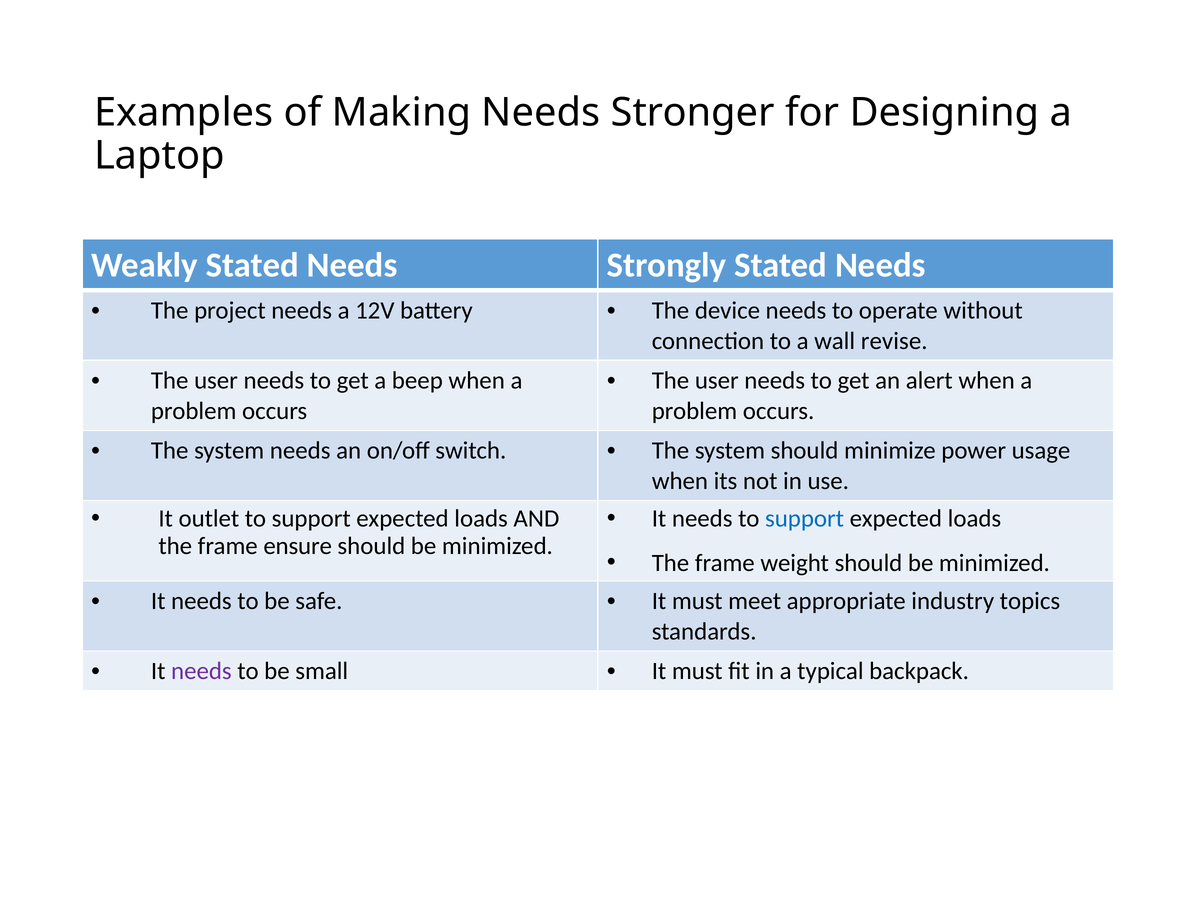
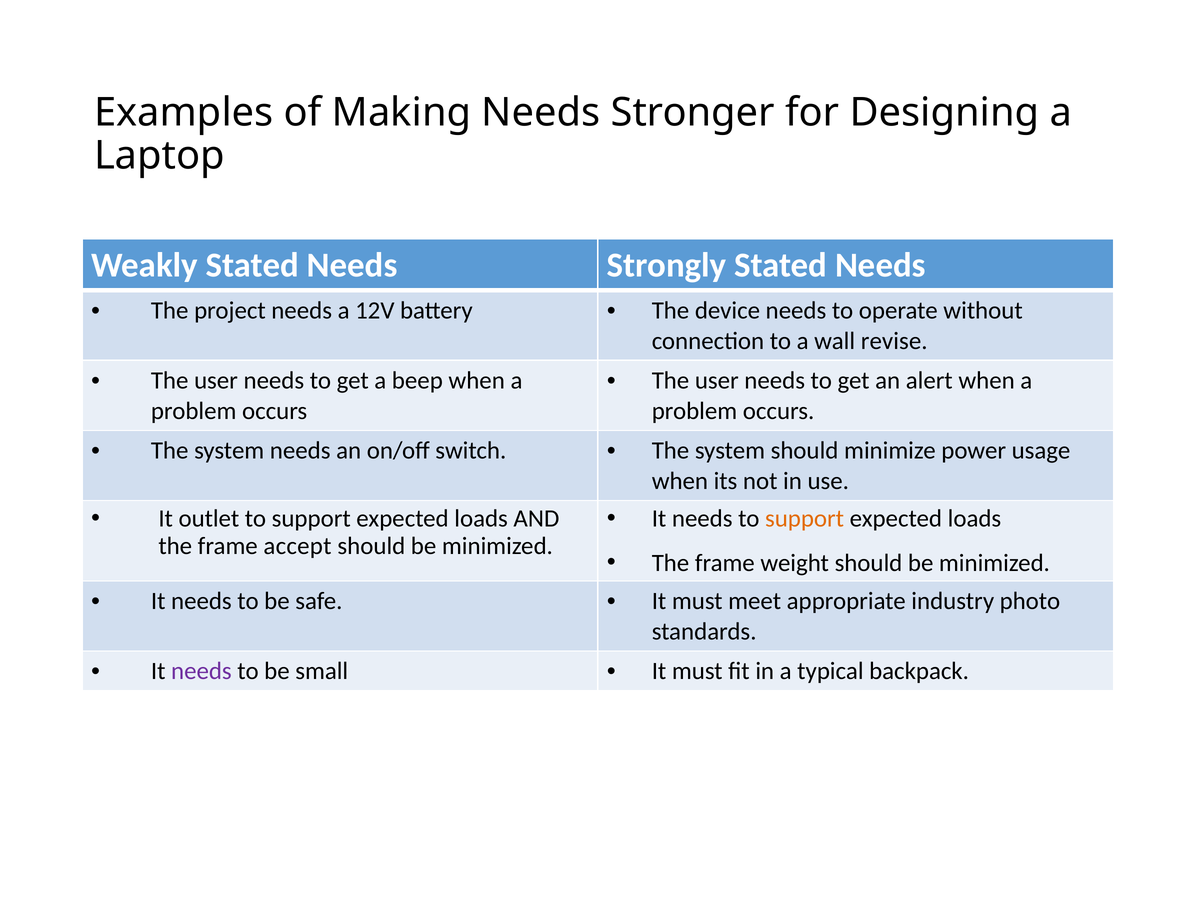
support colour: blue -> orange (805, 519)
ensure: ensure -> accept (297, 546)
topics: topics -> photo (1030, 601)
